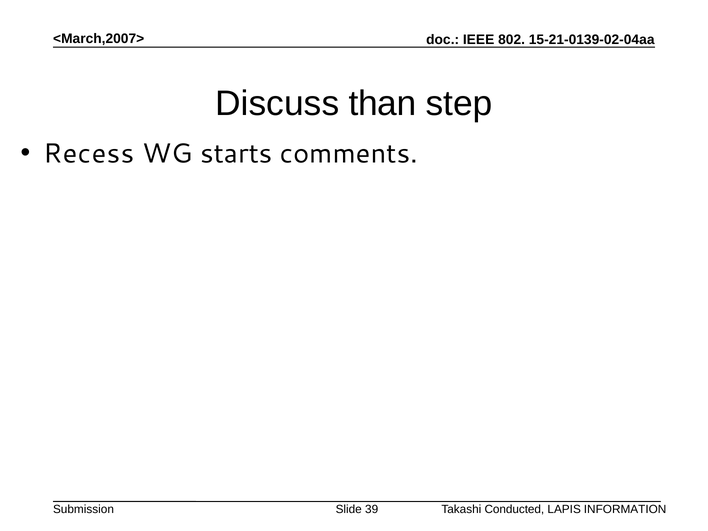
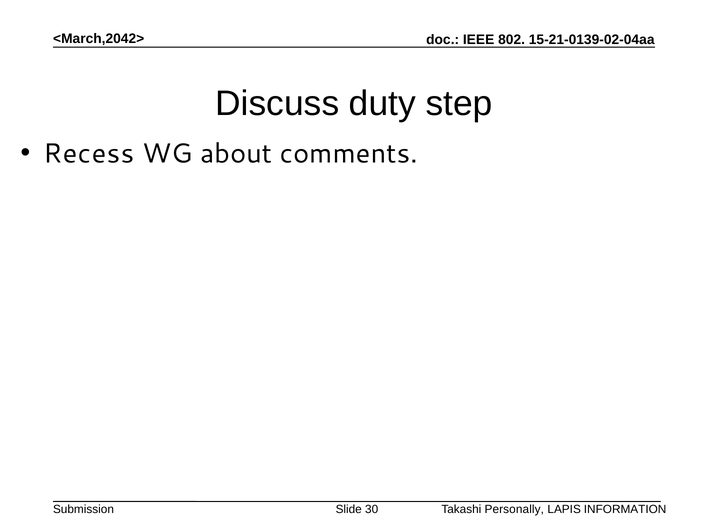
<March,2007>: <March,2007> -> <March,2042> (99, 39)
than: than -> duty (382, 103)
starts: starts -> about (236, 154)
39: 39 -> 30 (372, 509)
Conducted: Conducted -> Personally (514, 509)
